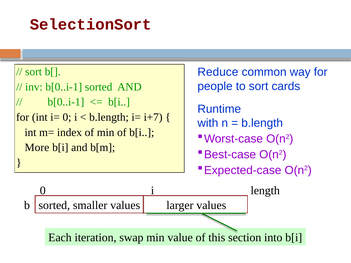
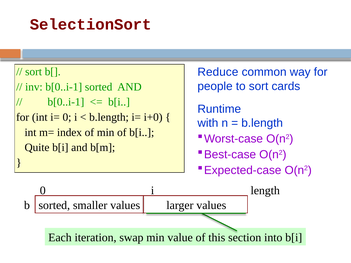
i+7: i+7 -> i+0 (153, 117)
More: More -> Quite (37, 148)
